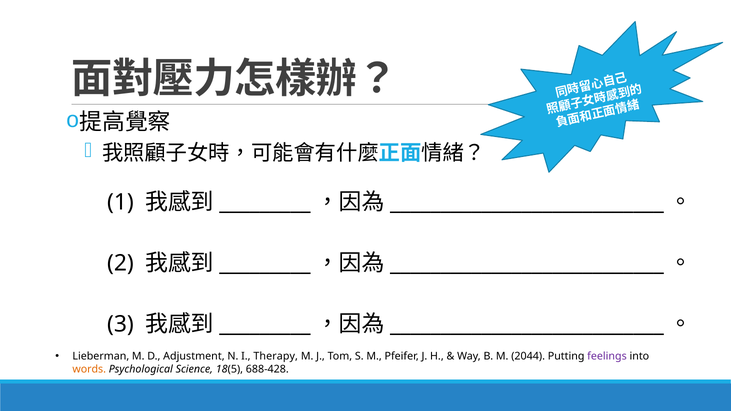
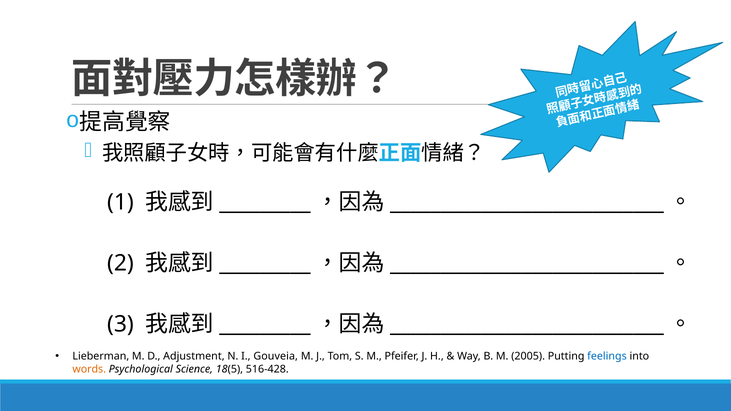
Therapy: Therapy -> Gouveia (276, 357)
2044: 2044 -> 2005 (528, 357)
feelings colour: purple -> blue (607, 357)
688-428: 688-428 -> 516-428 (267, 369)
